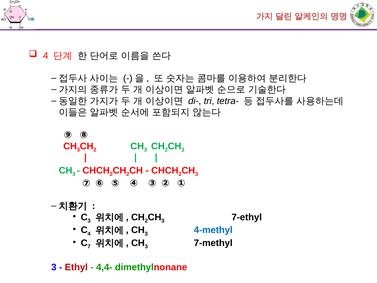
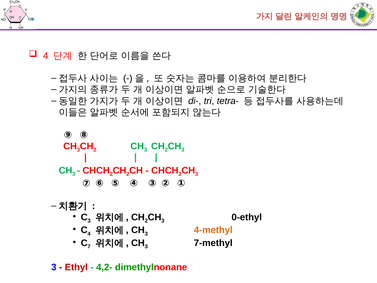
7-ethyl: 7-ethyl -> 0-ethyl (247, 217)
4-methyl colour: blue -> orange (213, 230)
4,4-: 4,4- -> 4,2- (104, 267)
